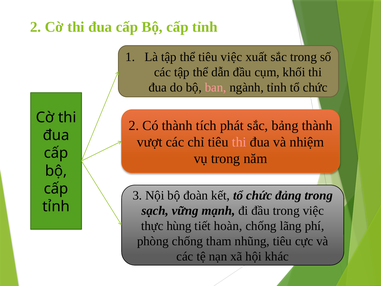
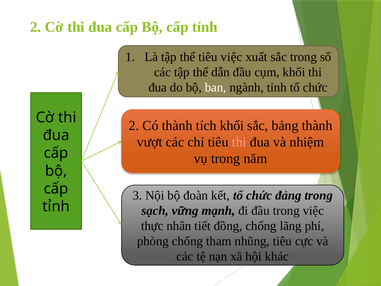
ban colour: pink -> white (216, 87)
tích phát: phát -> khối (232, 126)
hùng: hùng -> nhân (179, 226)
hoàn: hoàn -> đồng (228, 226)
